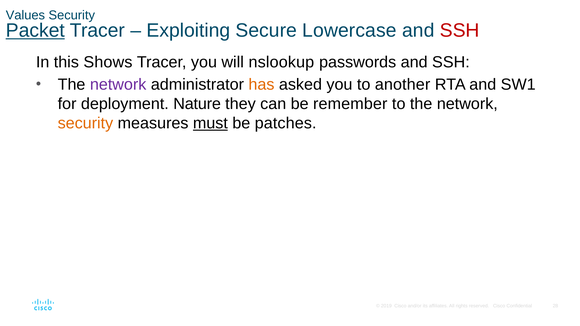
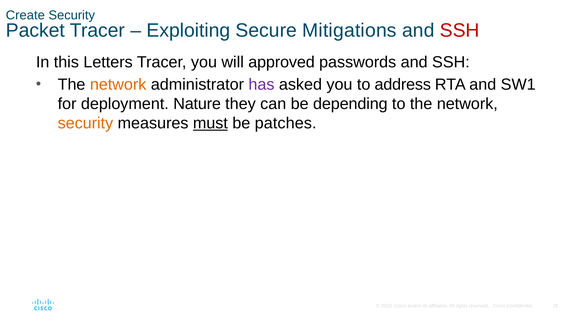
Values: Values -> Create (25, 15)
Packet underline: present -> none (35, 31)
Lowercase: Lowercase -> Mitigations (349, 31)
Shows: Shows -> Letters (108, 62)
nslookup: nslookup -> approved (282, 62)
network colour: purple -> orange (118, 85)
has colour: orange -> purple (261, 85)
another: another -> address (403, 85)
remember: remember -> depending (350, 104)
